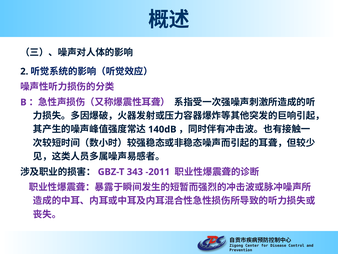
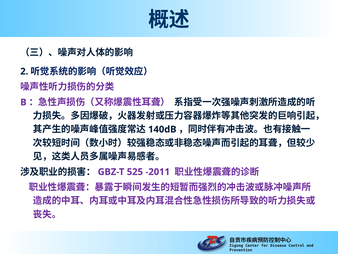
343: 343 -> 525 (135, 172)
